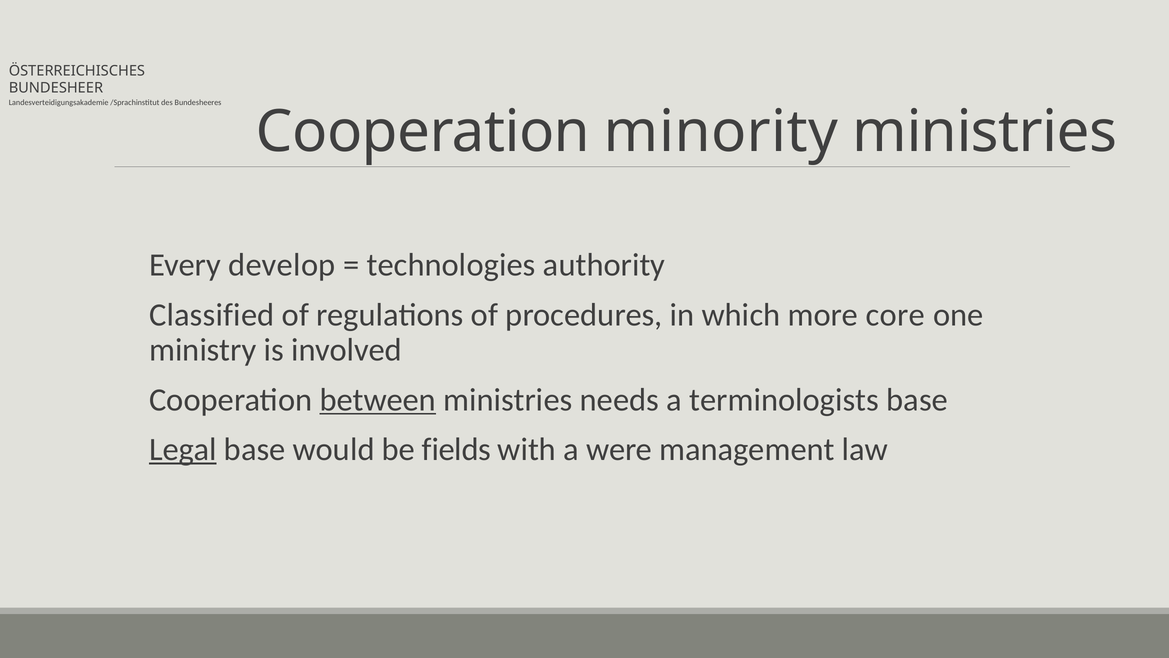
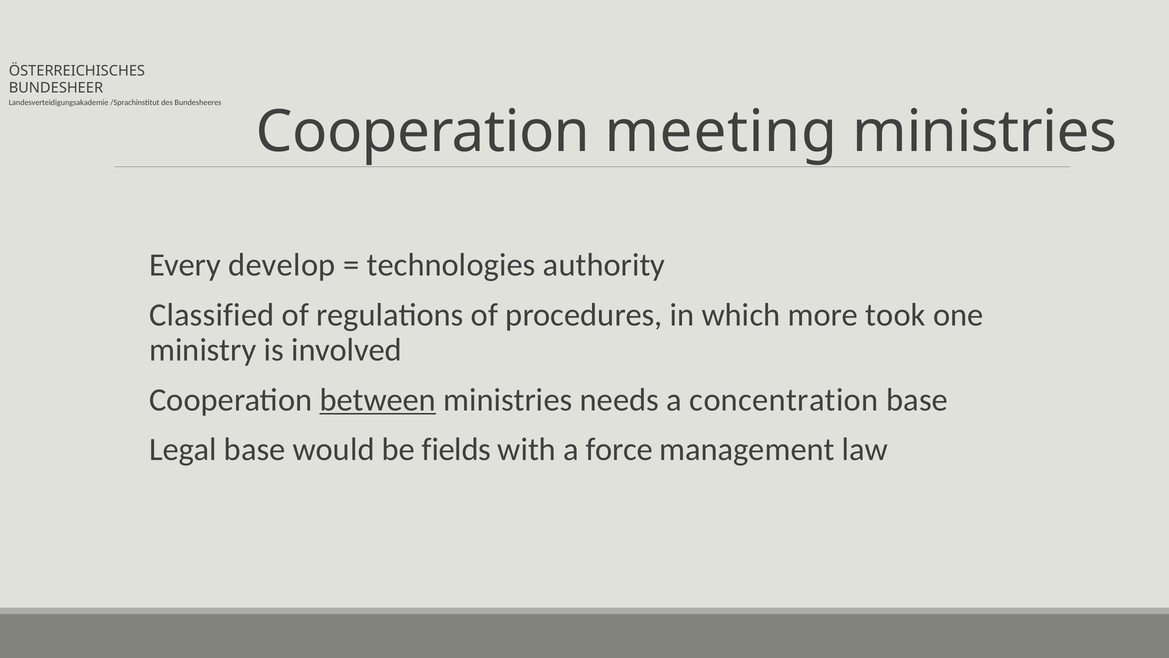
minority: minority -> meeting (721, 132)
core: core -> took (895, 315)
terminologists: terminologists -> concentration (784, 400)
Legal underline: present -> none (183, 449)
were: were -> force (619, 449)
